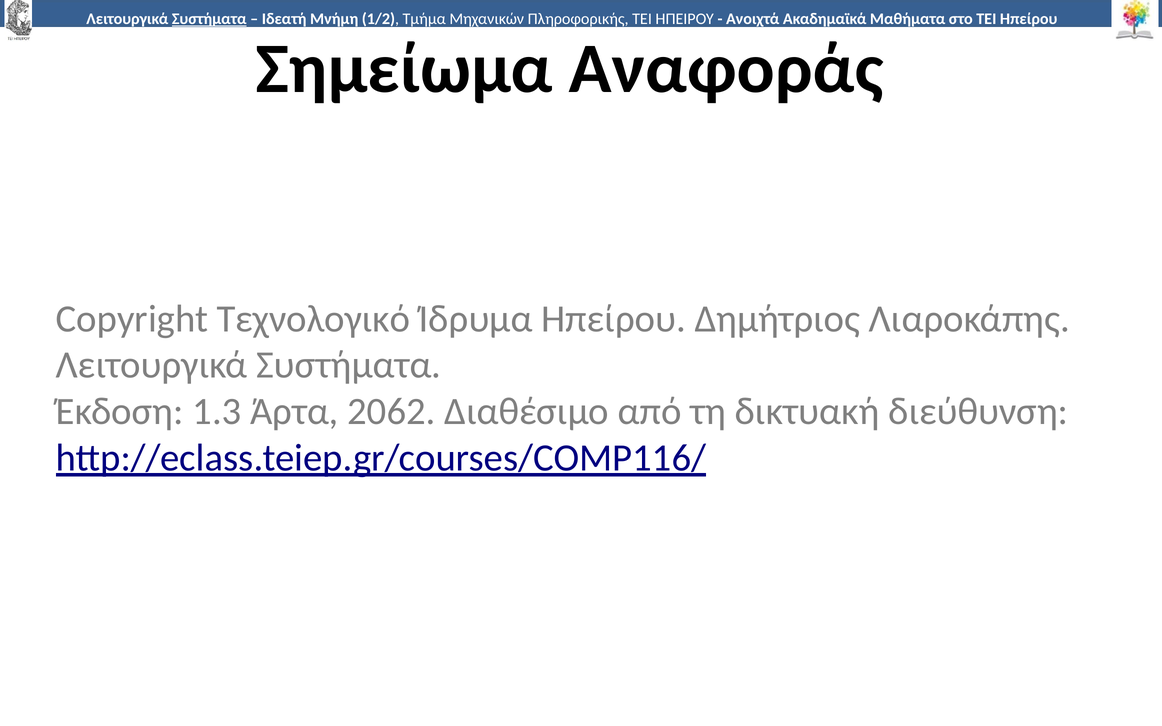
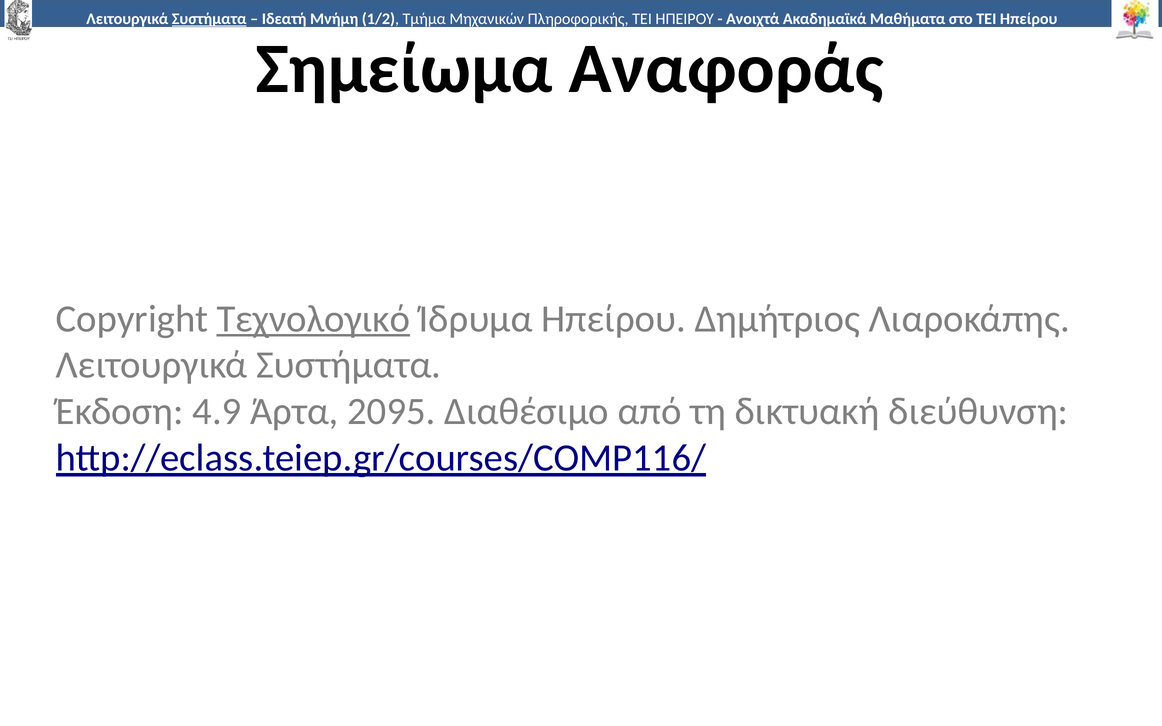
Τεχνολογικό underline: none -> present (313, 319)
1.3: 1.3 -> 4.9 (217, 412)
2062: 2062 -> 2095 (391, 412)
